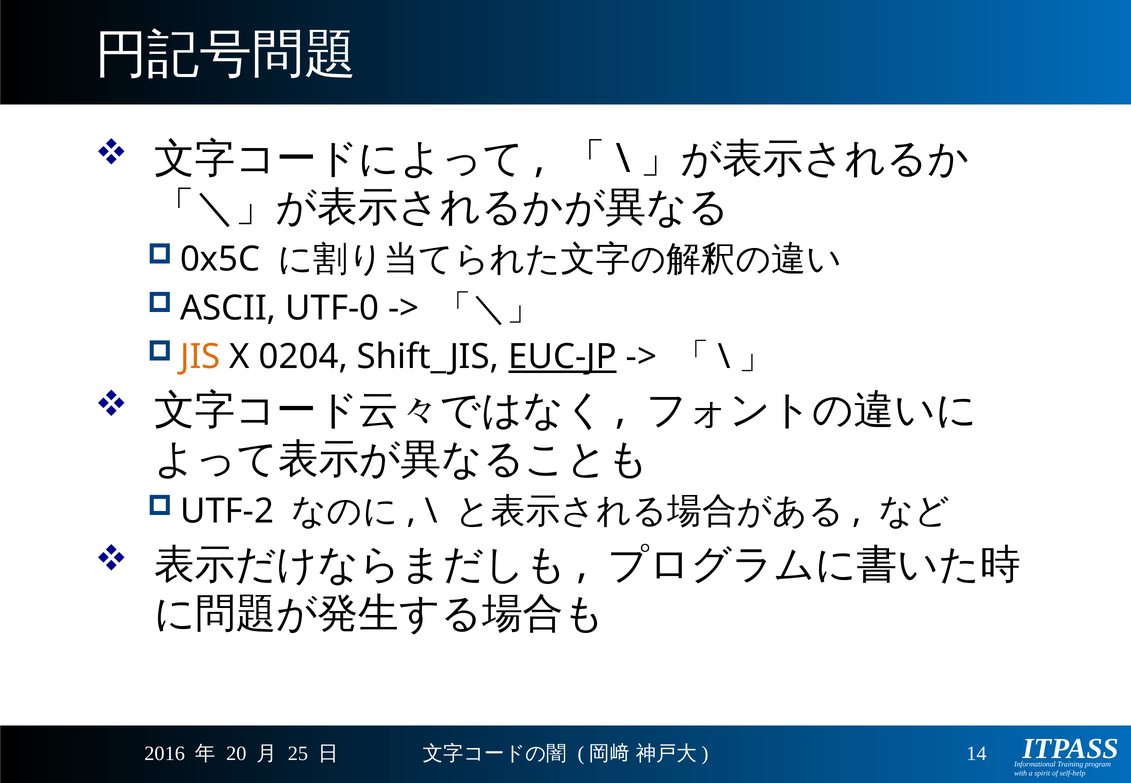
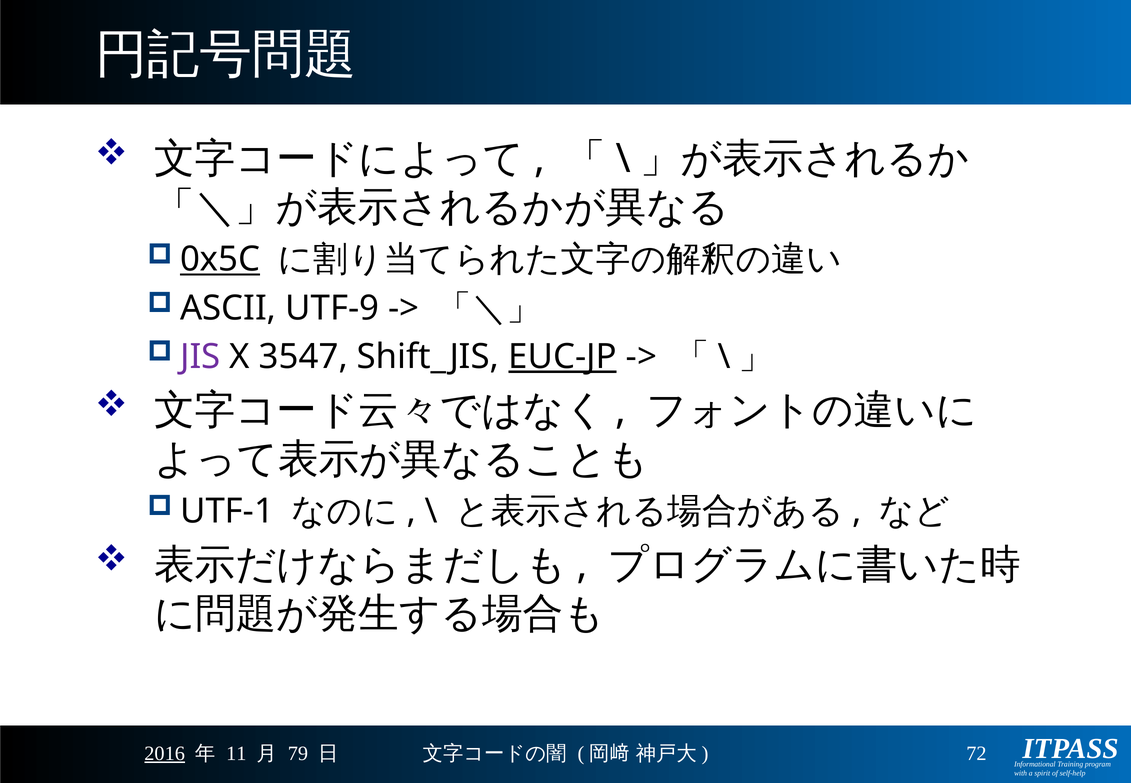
0x5C underline: none -> present (220, 259)
UTF-0: UTF-0 -> UTF-9 (332, 308)
JIS colour: orange -> purple (200, 357)
0204: 0204 -> 3547 (303, 357)
UTF-2: UTF-2 -> UTF-1 (227, 511)
14: 14 -> 72 (976, 753)
2016 underline: none -> present (165, 753)
20: 20 -> 11 (236, 753)
25: 25 -> 79 (298, 753)
